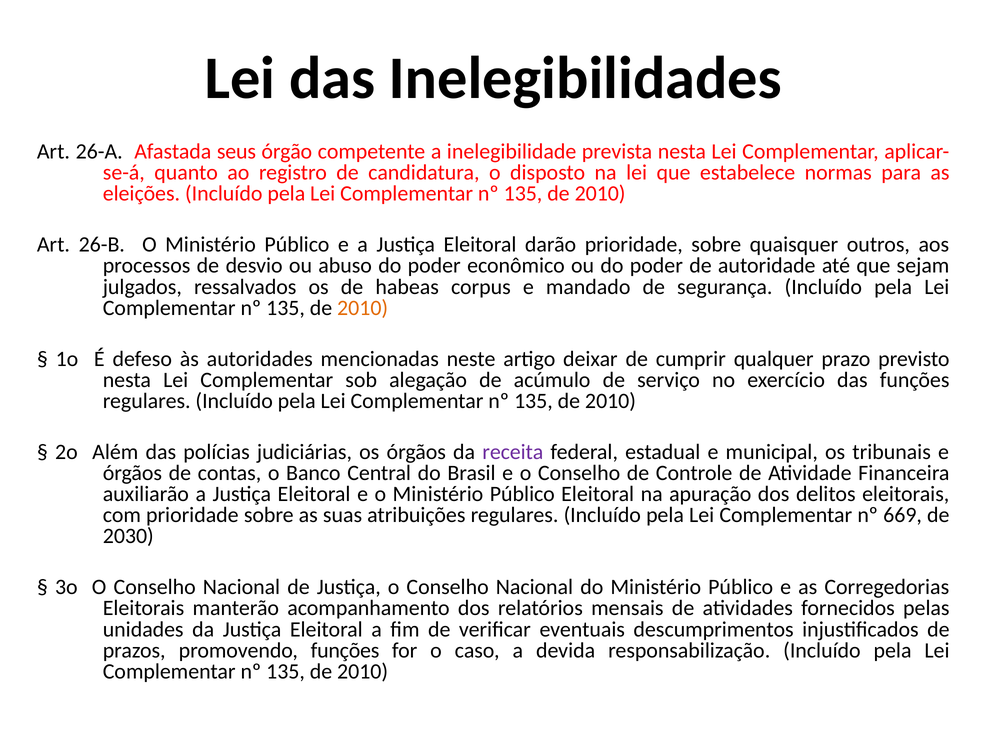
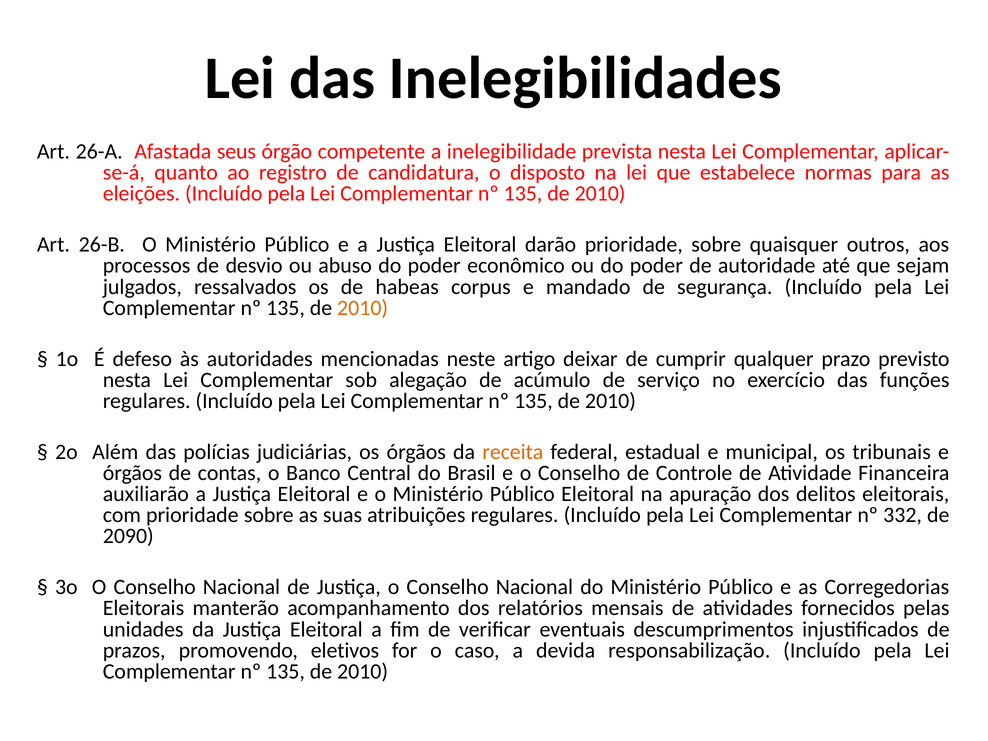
receita colour: purple -> orange (513, 452)
669: 669 -> 332 (903, 515)
2030: 2030 -> 2090 (128, 536)
promovendo funções: funções -> eletivos (345, 650)
